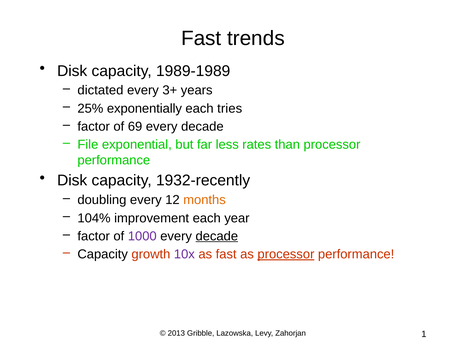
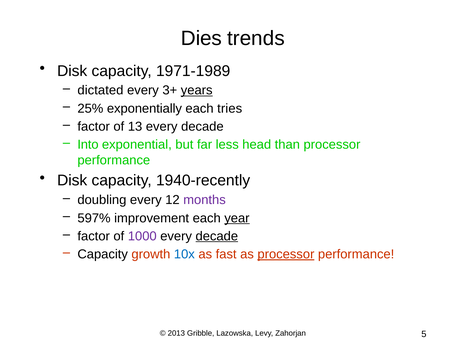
Fast: Fast -> Dies (201, 38)
1989-1989: 1989-1989 -> 1971-1989 (193, 71)
years underline: none -> present (197, 90)
69: 69 -> 13 (135, 127)
File: File -> Into (88, 145)
rates: rates -> head (257, 145)
1932-recently: 1932-recently -> 1940-recently (203, 181)
months colour: orange -> purple (205, 200)
104%: 104% -> 597% (94, 218)
year underline: none -> present (237, 218)
10x colour: purple -> blue (184, 255)
1: 1 -> 5 (424, 335)
